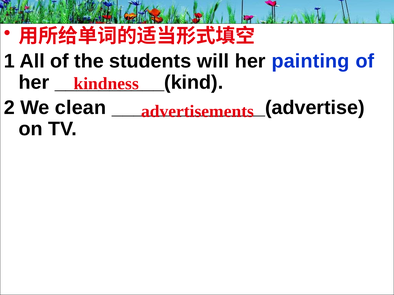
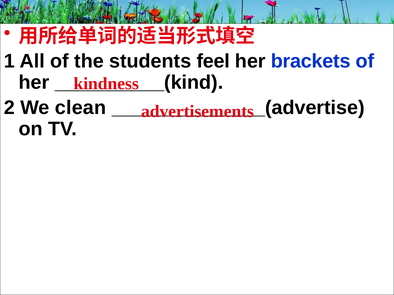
will: will -> feel (213, 61)
painting: painting -> brackets (311, 61)
